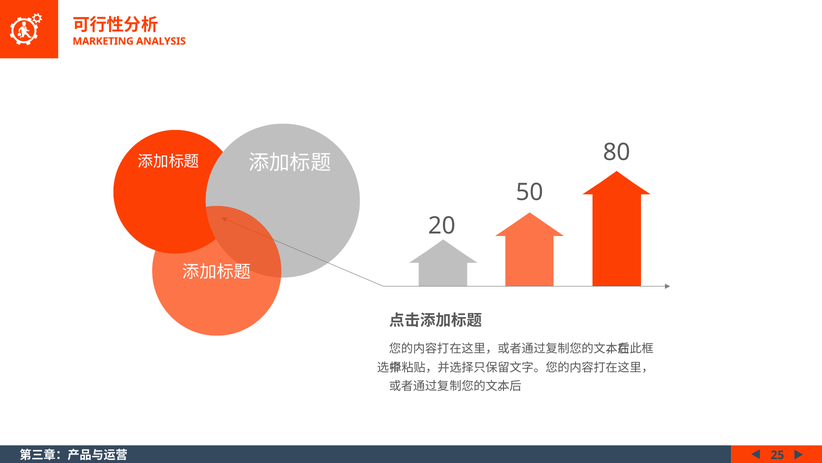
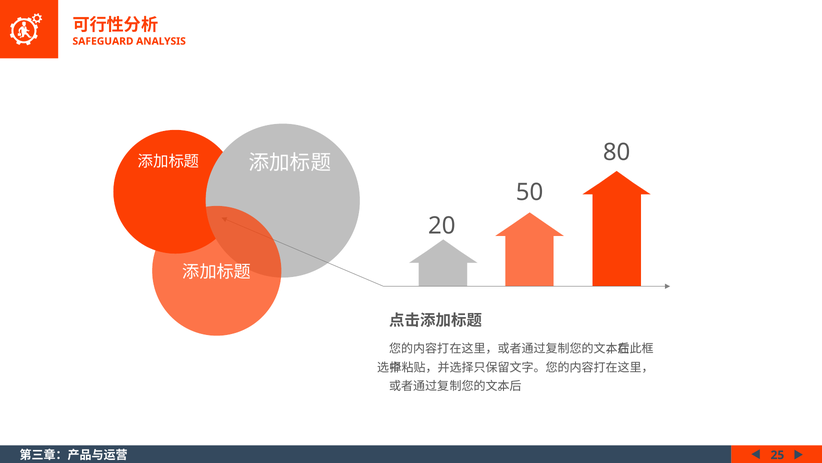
MARKETING: MARKETING -> SAFEGUARD (103, 41)
